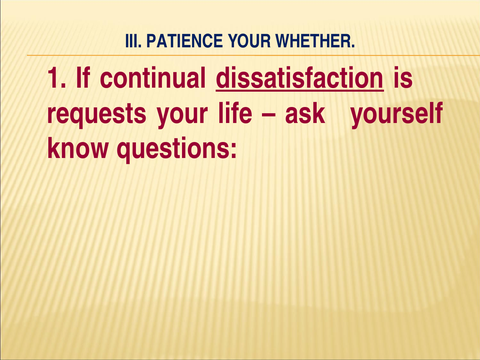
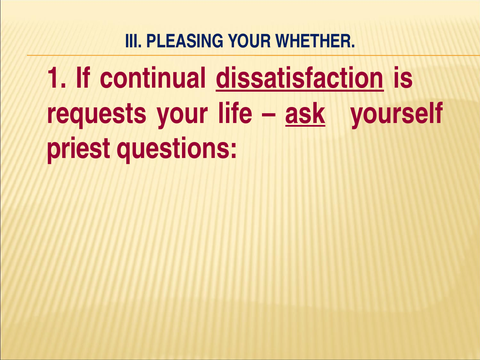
PATIENCE: PATIENCE -> PLEASING (185, 41)
ask underline: none -> present (305, 113)
know: know -> priest (78, 149)
